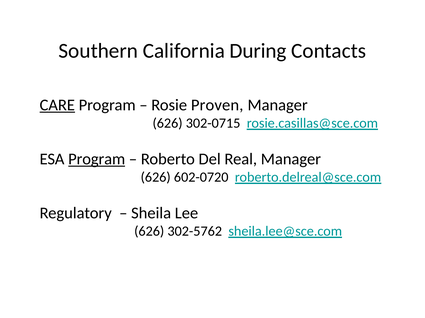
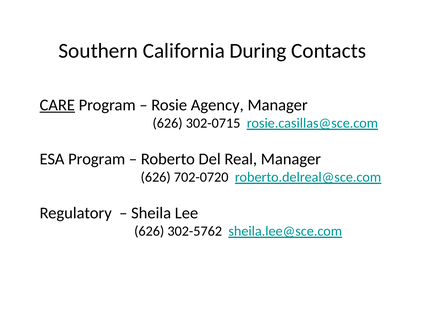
Proven: Proven -> Agency (217, 105)
Program underline: present -> none (97, 159)
602-0720: 602-0720 -> 702-0720 (201, 178)
